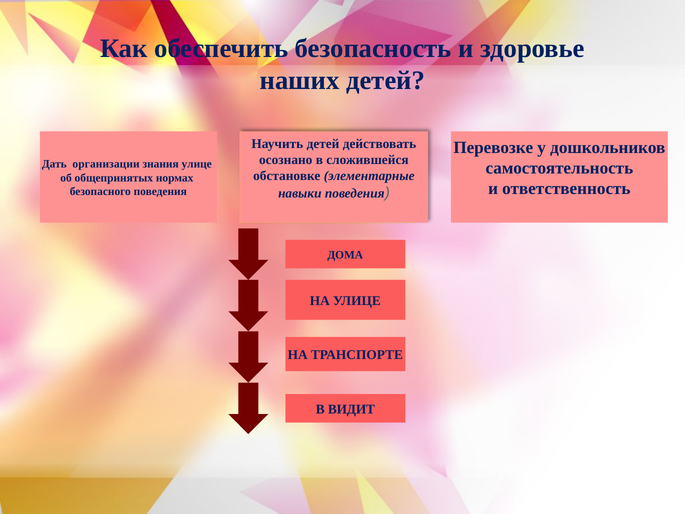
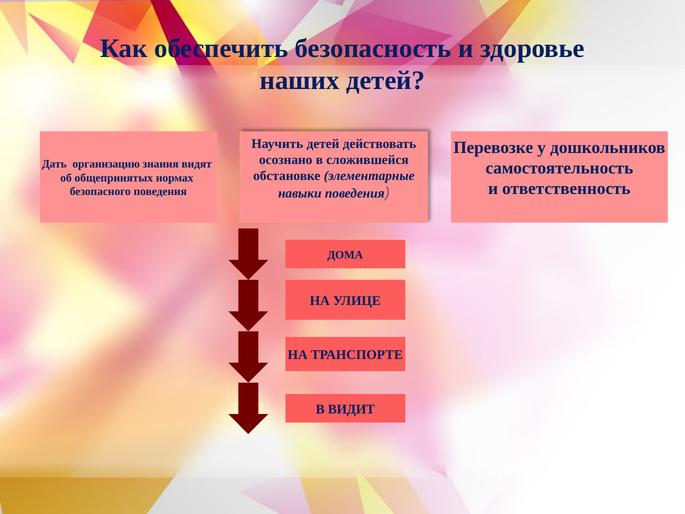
организации: организации -> организацию (106, 164)
знания улице: улице -> видят (197, 164)
